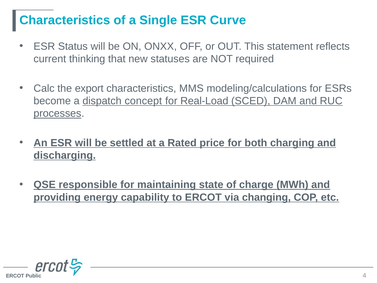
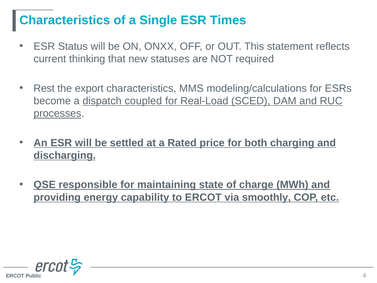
Curve: Curve -> Times (228, 20)
Calc: Calc -> Rest (44, 88)
concept: concept -> coupled (143, 101)
changing: changing -> smoothly (266, 197)
